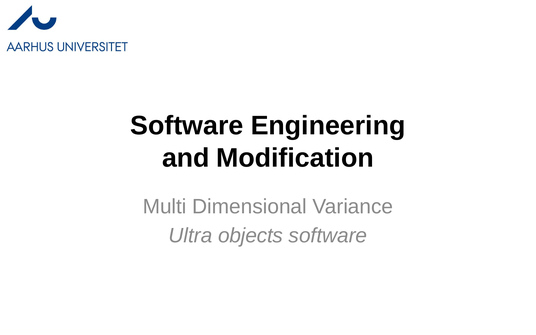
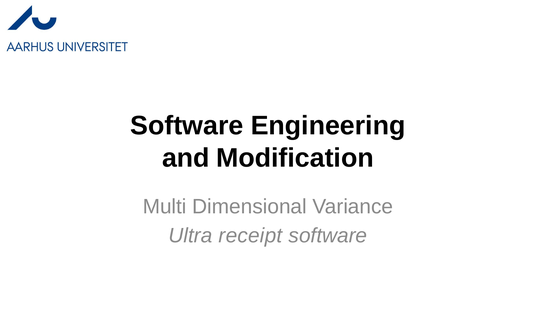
objects: objects -> receipt (250, 236)
